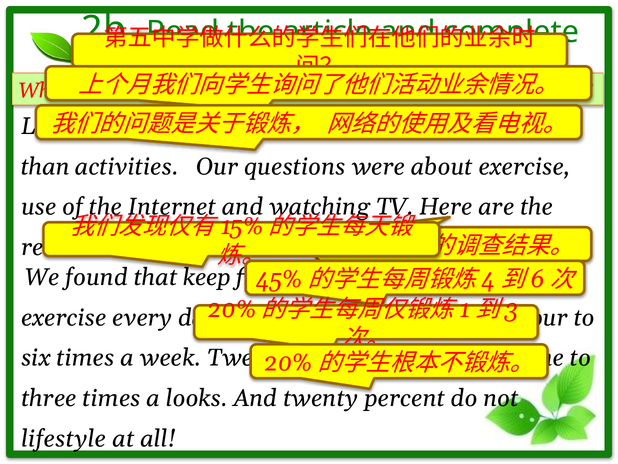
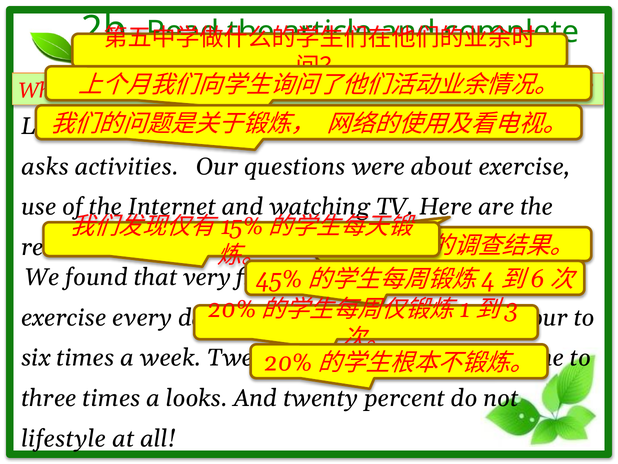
than: than -> asks (45, 166)
keep: keep -> very (207, 277)
